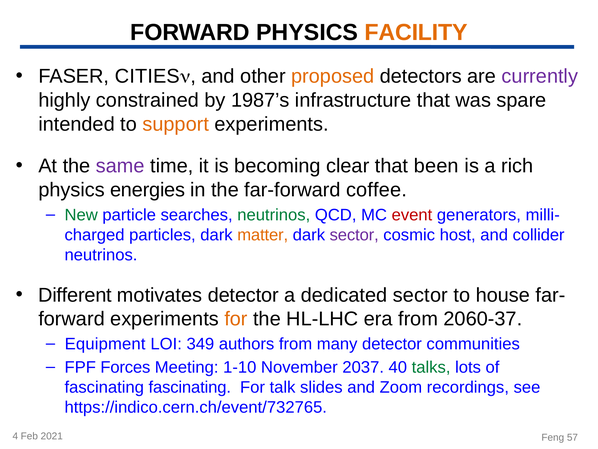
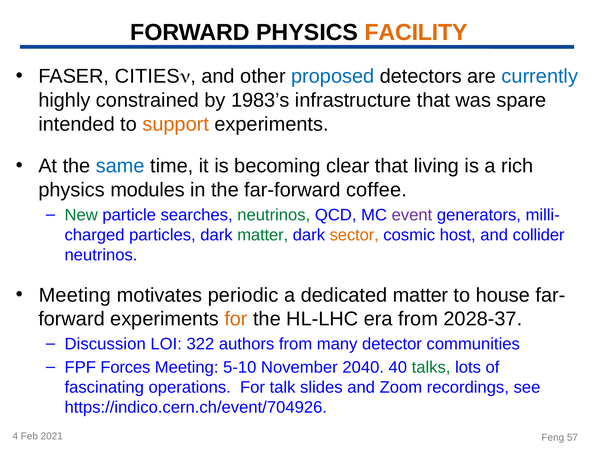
proposed colour: orange -> blue (333, 76)
currently colour: purple -> blue (540, 76)
1987’s: 1987’s -> 1983’s (260, 100)
same colour: purple -> blue (120, 166)
been: been -> living (436, 166)
energies: energies -> modules (148, 190)
event colour: red -> purple (412, 215)
matter colour: orange -> green (263, 235)
sector colour: purple -> orange (354, 235)
Different: Different -> Meeting (75, 295)
motivates detector: detector -> periodic (243, 295)
dedicated sector: sector -> matter (421, 295)
2060-37: 2060-37 -> 2028-37 (483, 319)
Equipment: Equipment -> Discussion (105, 344)
349: 349 -> 322 (200, 344)
1-10: 1-10 -> 5-10 (240, 367)
2037: 2037 -> 2040 (363, 367)
fascinating fascinating: fascinating -> operations (190, 387)
https://indico.cern.ch/event/732765: https://indico.cern.ch/event/732765 -> https://indico.cern.ch/event/704926 (196, 407)
